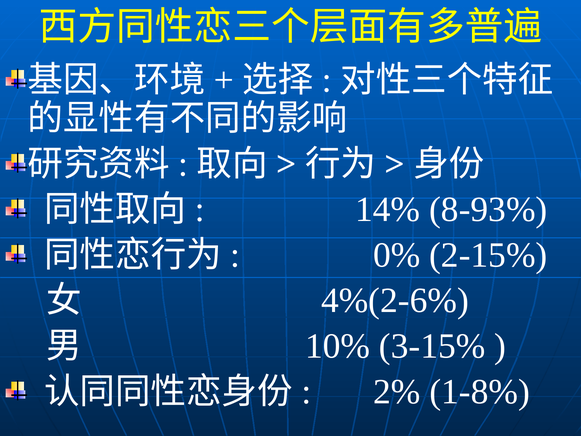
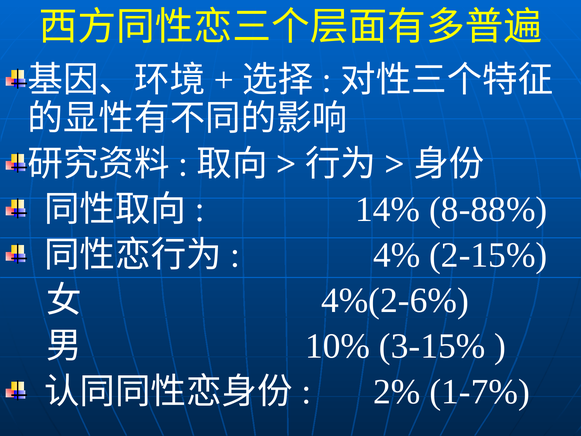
8-93%: 8-93% -> 8-88% (488, 209)
0%: 0% -> 4% (397, 255)
1-8%: 1-8% -> 1-7% (480, 391)
